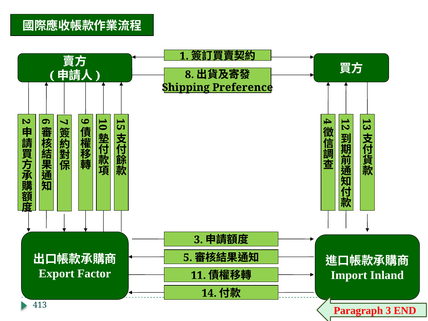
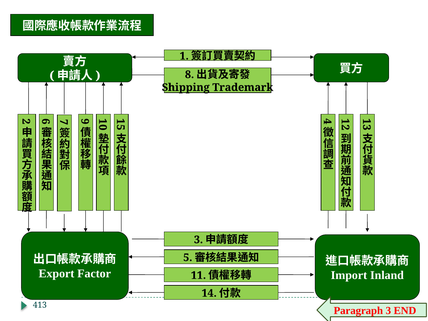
Preference: Preference -> Trademark (243, 87)
